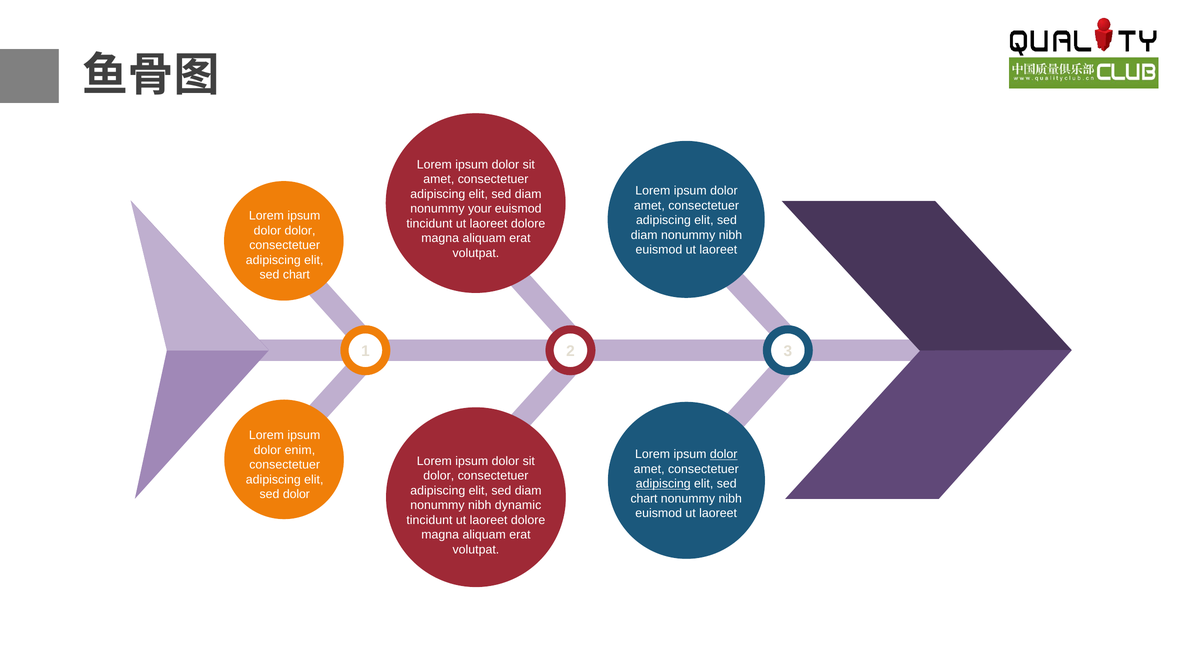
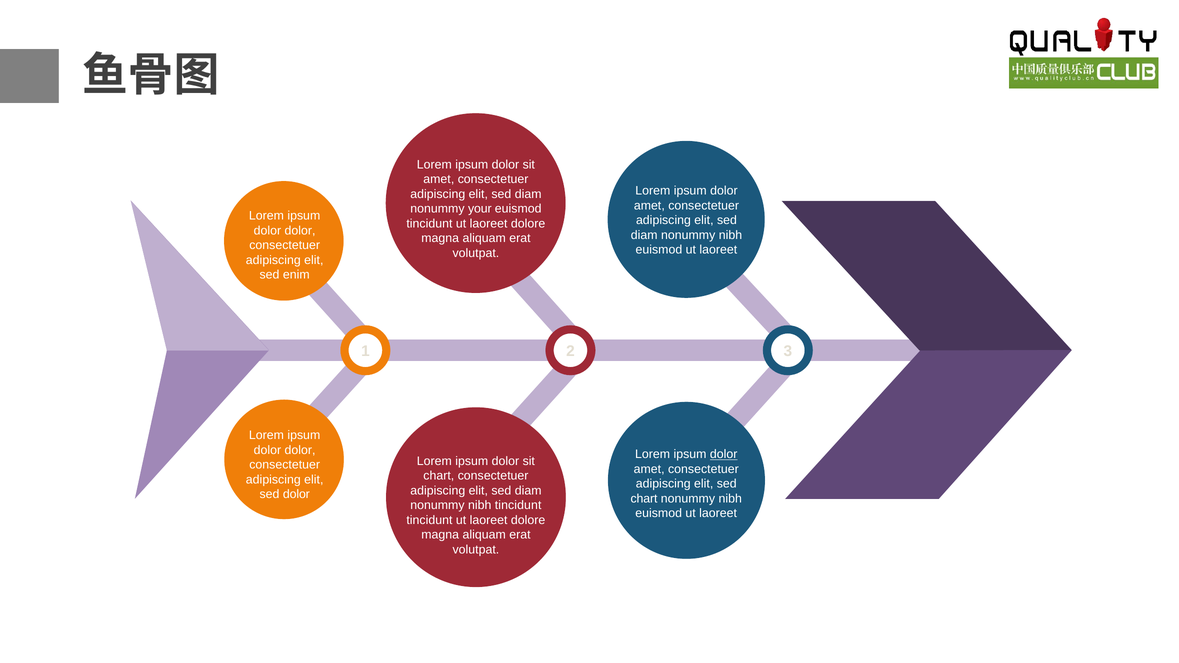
chart: chart -> enim (296, 275)
enim: enim -> dolor (300, 450)
dolor: dolor -> chart (439, 476)
adipiscing underline: present -> none (663, 484)
nibh dynamic: dynamic -> tincidunt (518, 506)
